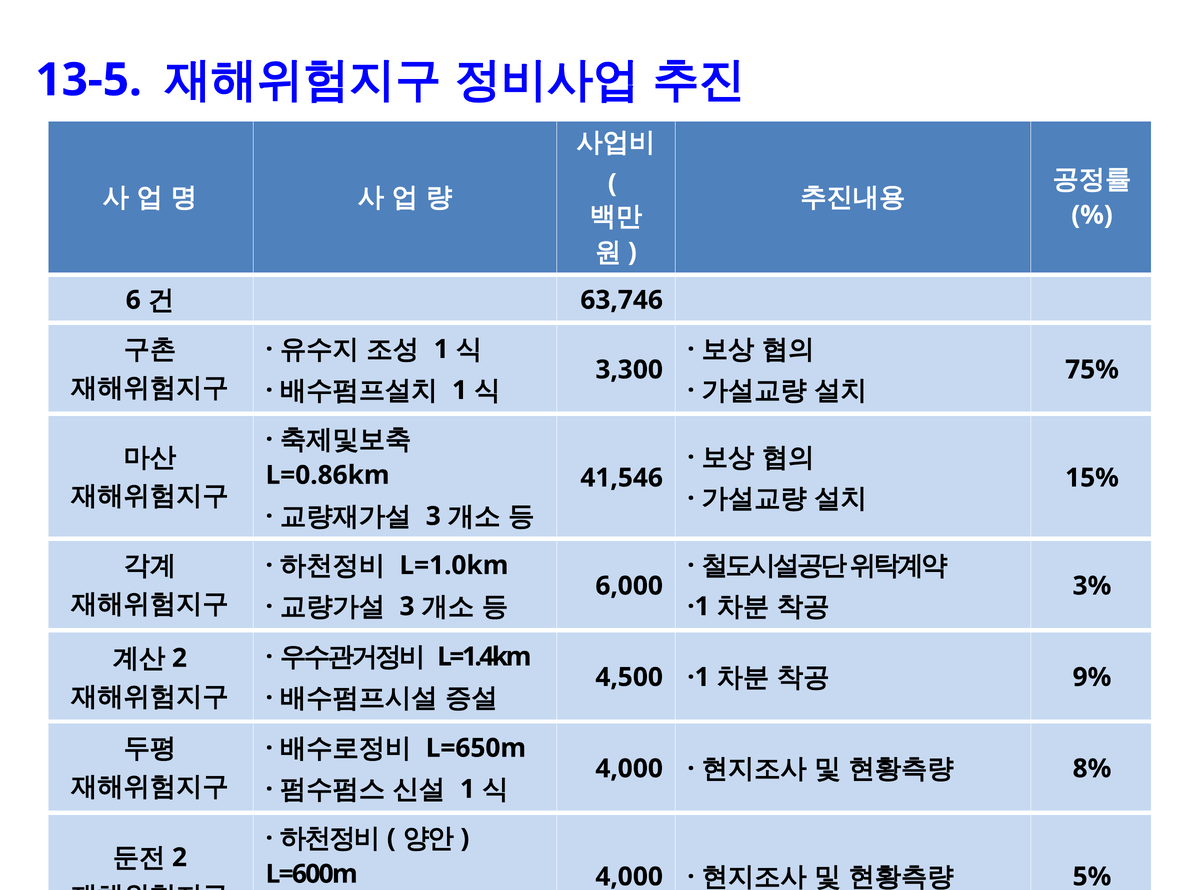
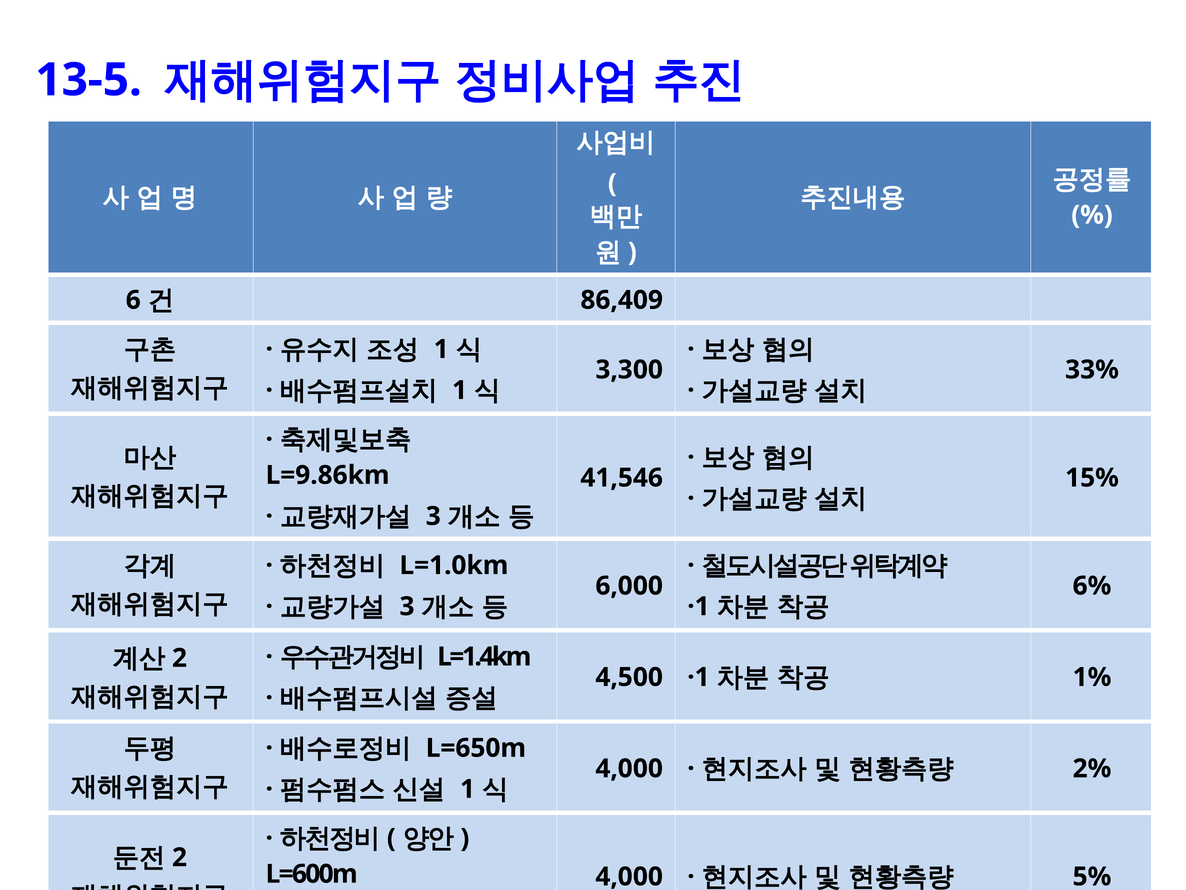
63,746: 63,746 -> 86,409 (622, 300)
75%: 75% -> 33% (1092, 370)
L=0.86km: L=0.86km -> L=9.86km (328, 475)
3%: 3% -> 6% (1092, 586)
9%: 9% -> 1% (1092, 677)
8%: 8% -> 2% (1092, 768)
